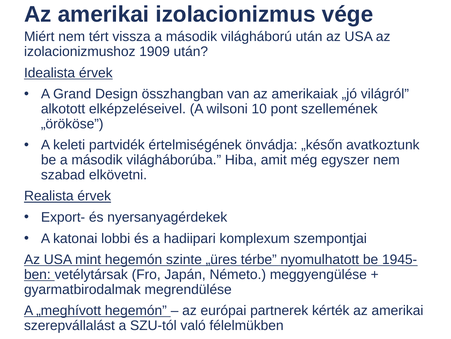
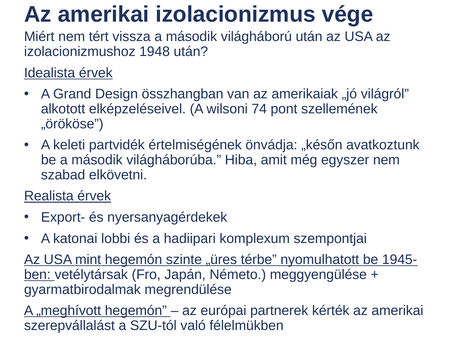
1909: 1909 -> 1948 (155, 52)
10: 10 -> 74 (259, 109)
